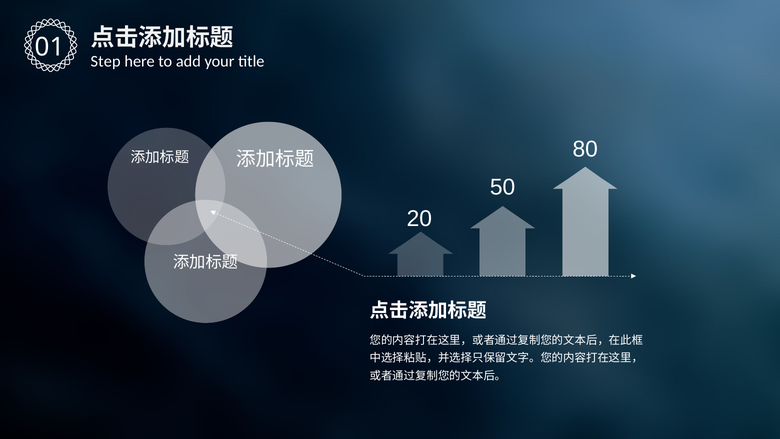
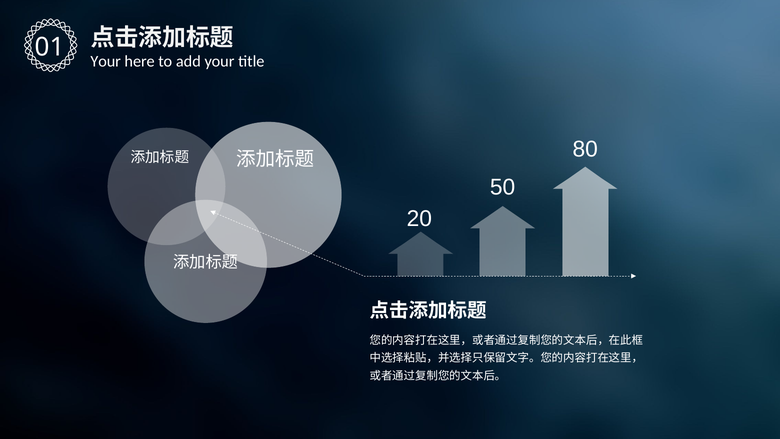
Step: Step -> Your (106, 61)
